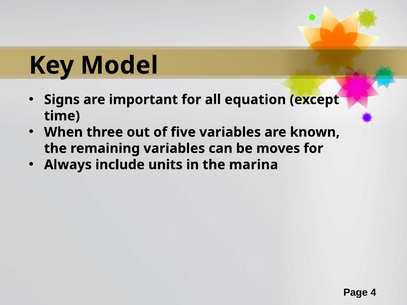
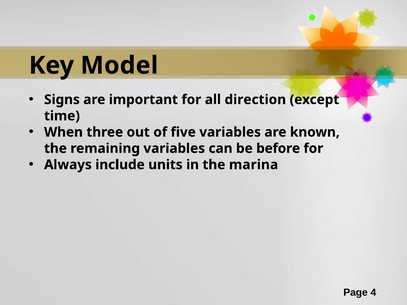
equation: equation -> direction (255, 100)
moves: moves -> before (278, 149)
